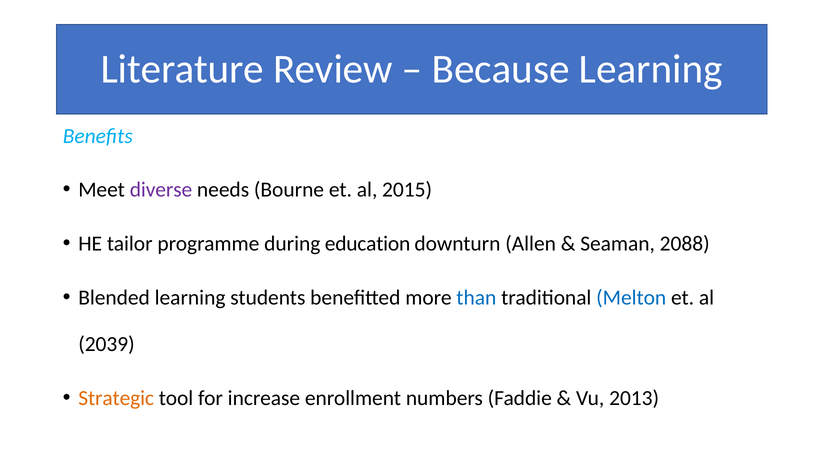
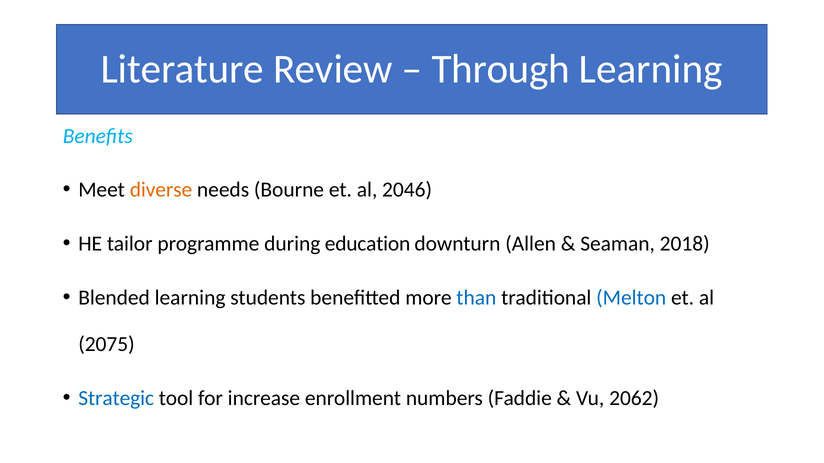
Because: Because -> Through (501, 69)
diverse colour: purple -> orange (161, 190)
2015: 2015 -> 2046 (407, 190)
2088: 2088 -> 2018 (685, 244)
2039: 2039 -> 2075 (106, 344)
Strategic colour: orange -> blue (116, 398)
2013: 2013 -> 2062 (634, 398)
